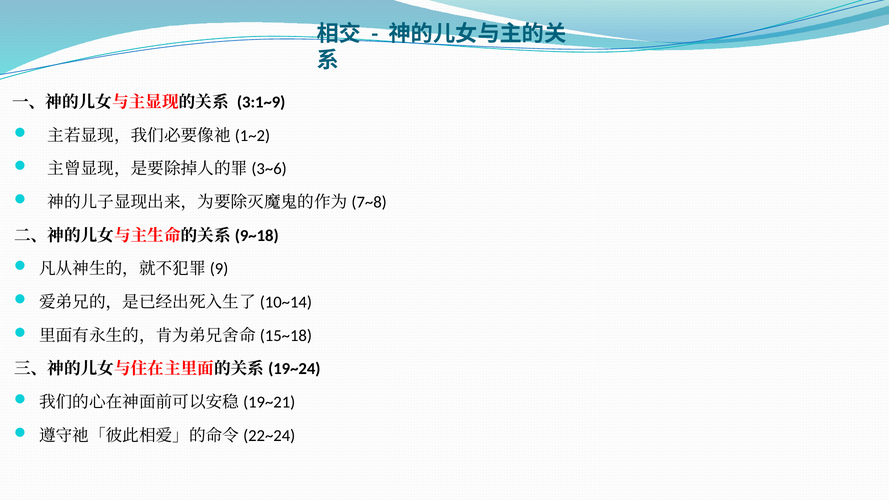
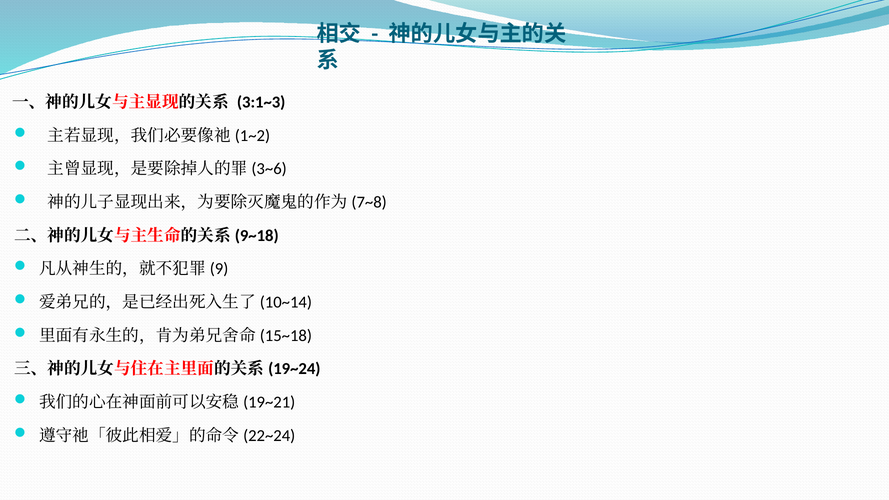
3:1~9: 3:1~9 -> 3:1~3 (261, 102)
